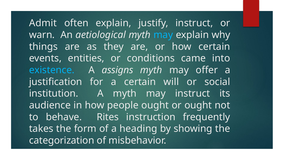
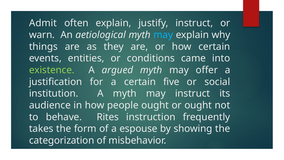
existence colour: light blue -> light green (52, 70)
assigns: assigns -> argued (117, 70)
will: will -> five (171, 82)
heading: heading -> espouse (138, 129)
